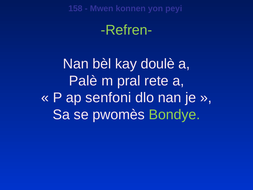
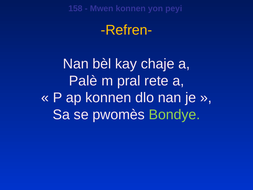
Refren- colour: light green -> yellow (126, 30)
doulè: doulè -> chaje (158, 64)
ap senfoni: senfoni -> konnen (108, 98)
